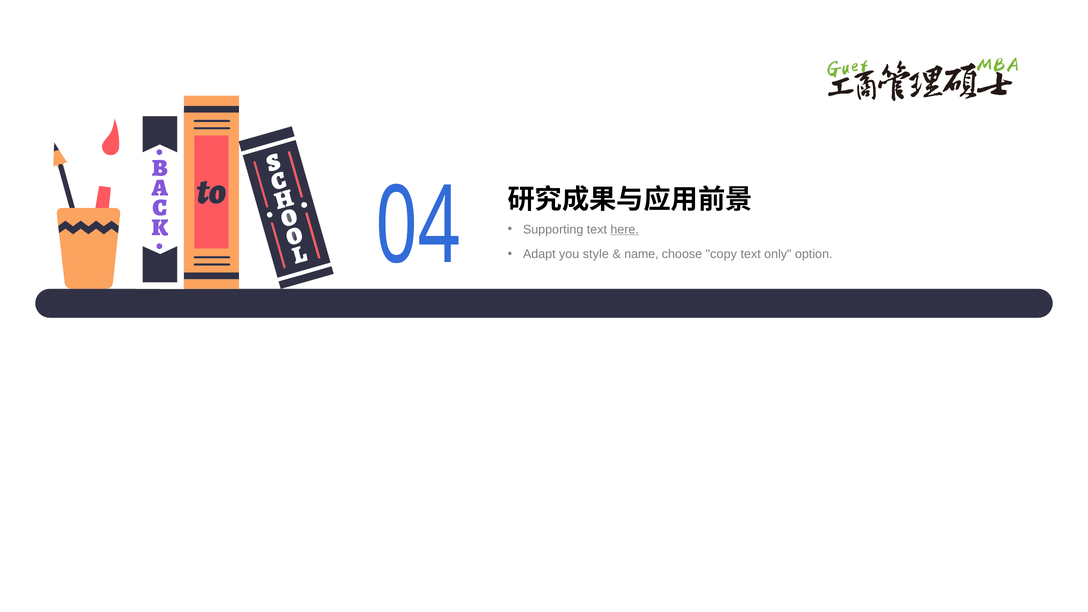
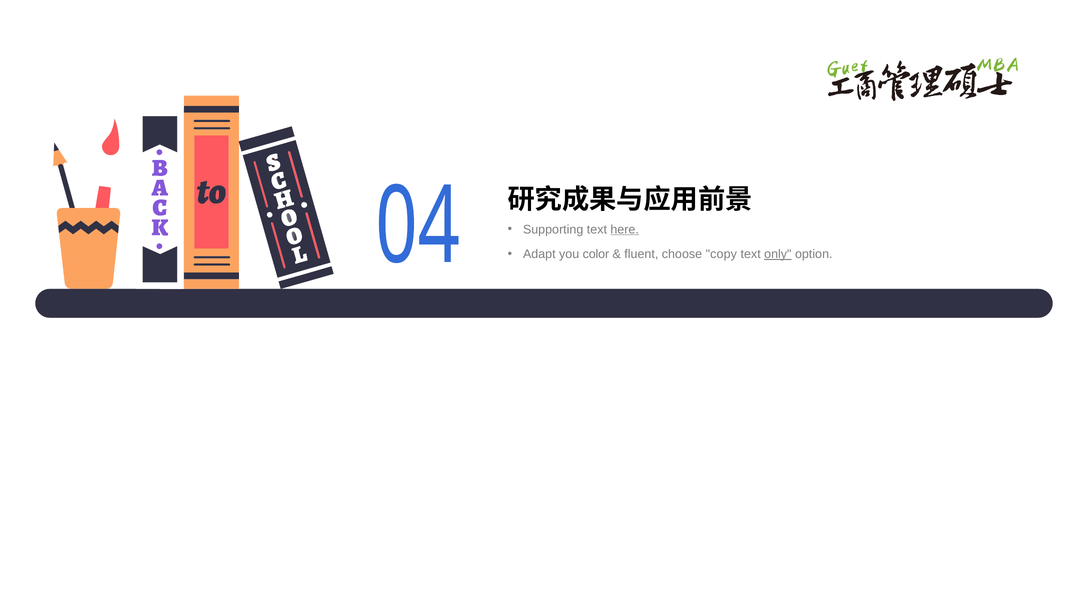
style: style -> color (596, 254)
name: name -> fluent (641, 254)
only underline: none -> present (778, 254)
